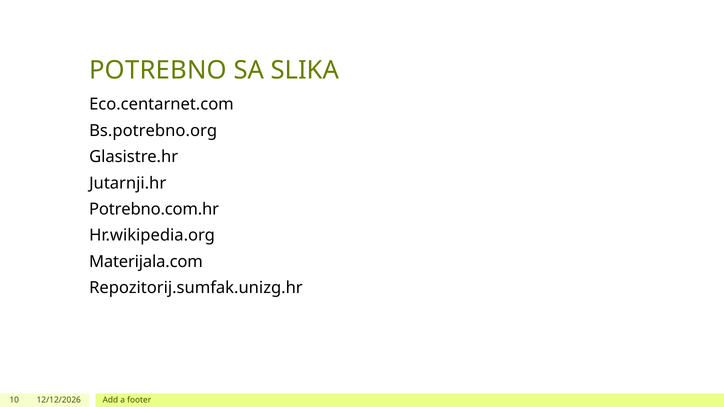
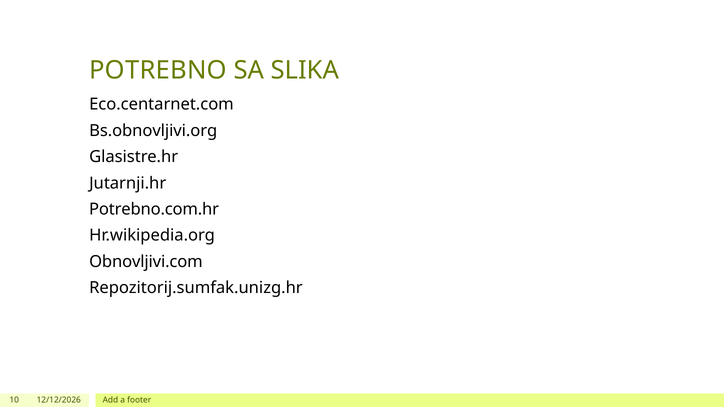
Bs.potrebno.org: Bs.potrebno.org -> Bs.obnovljivi.org (153, 131)
Materijala.com: Materijala.com -> Obnovljivi.com (146, 262)
